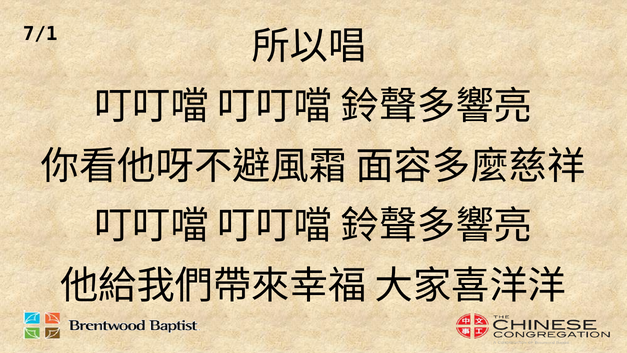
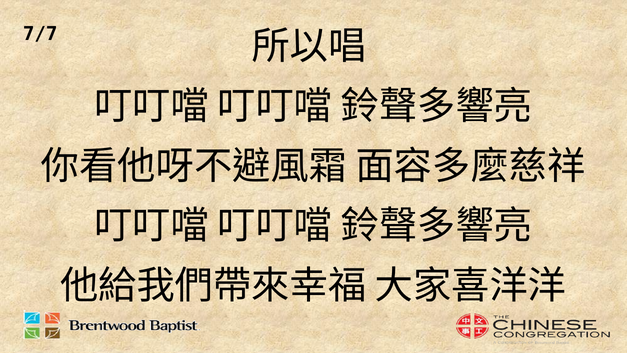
7/1: 7/1 -> 7/7 (40, 34)
